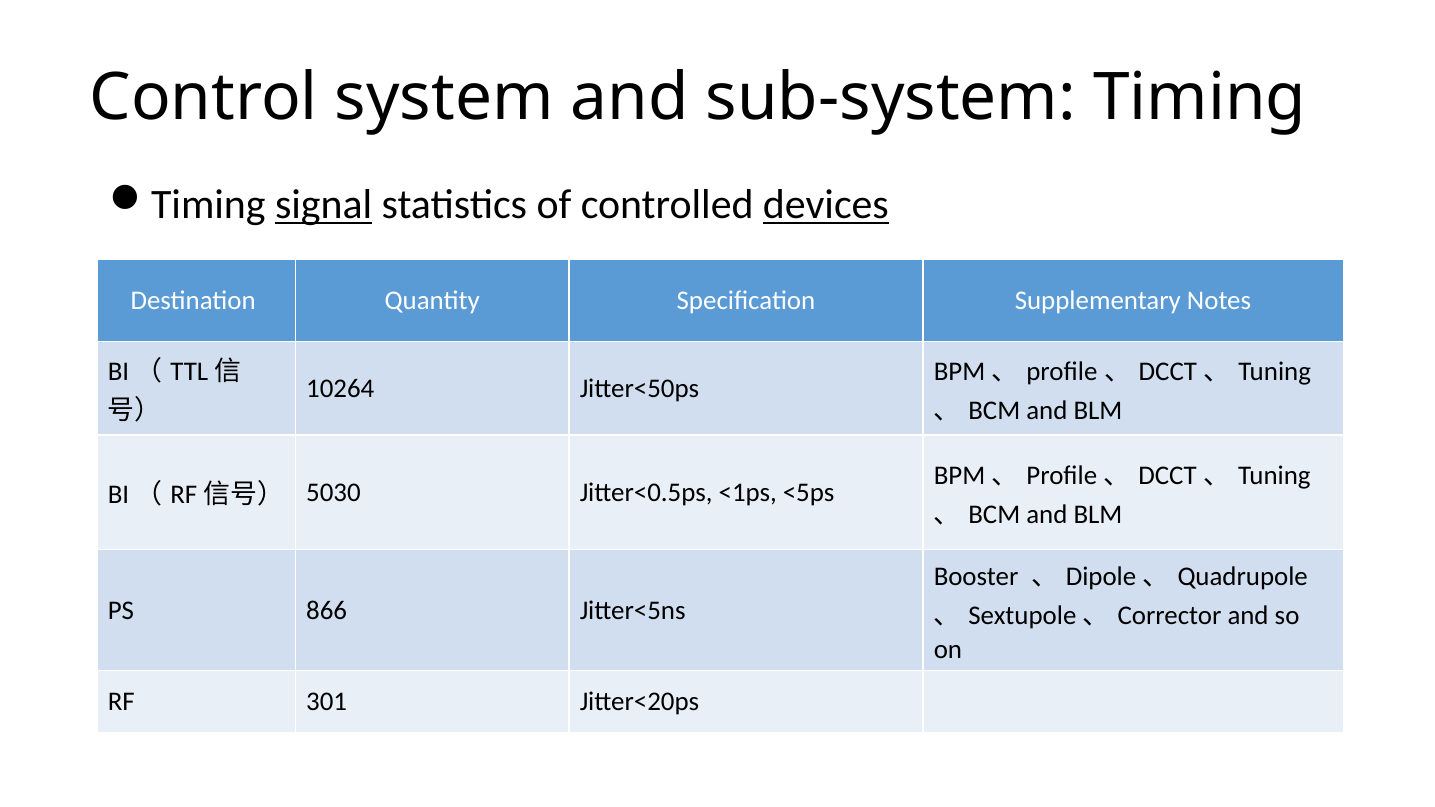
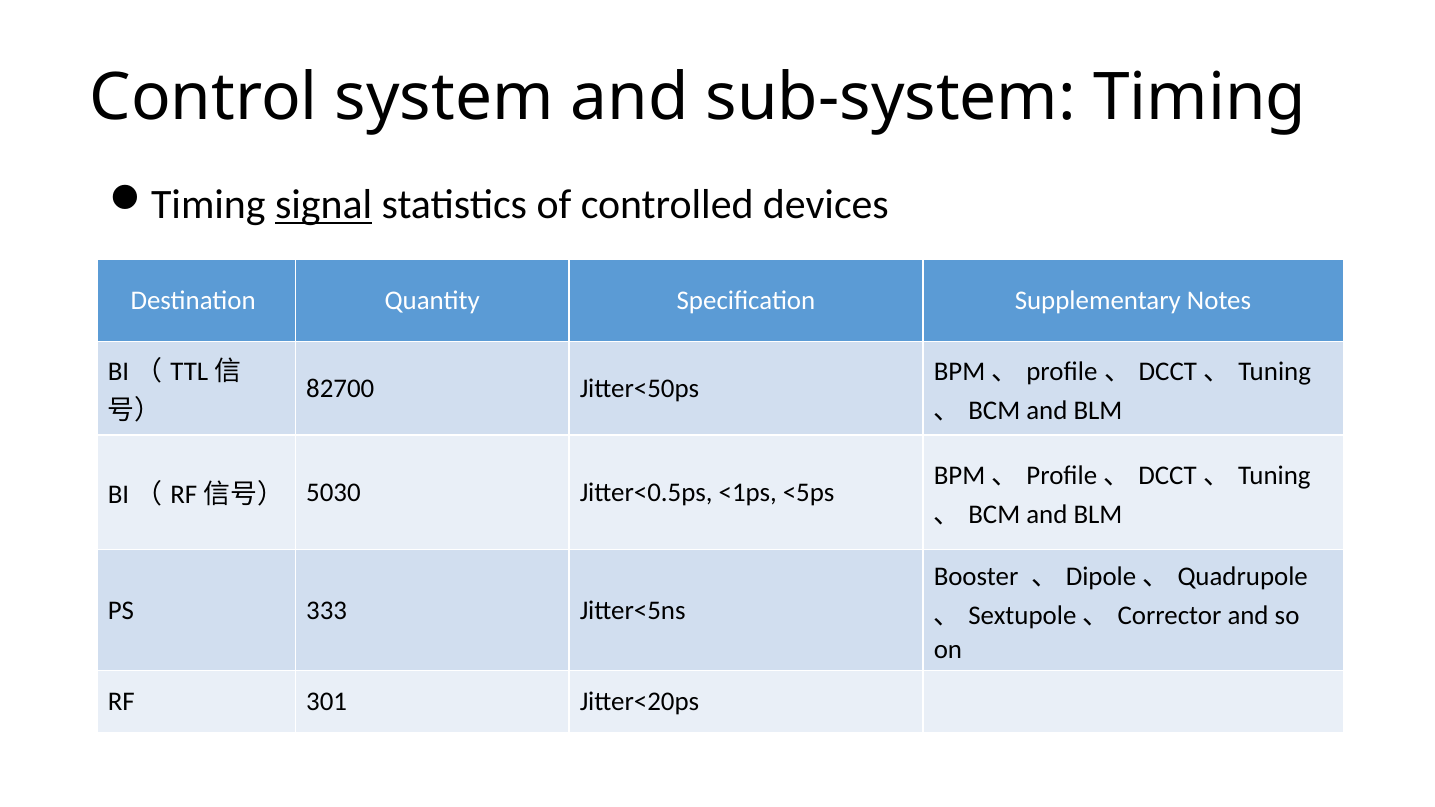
devices underline: present -> none (826, 205)
10264: 10264 -> 82700 (340, 389)
866: 866 -> 333 (327, 611)
